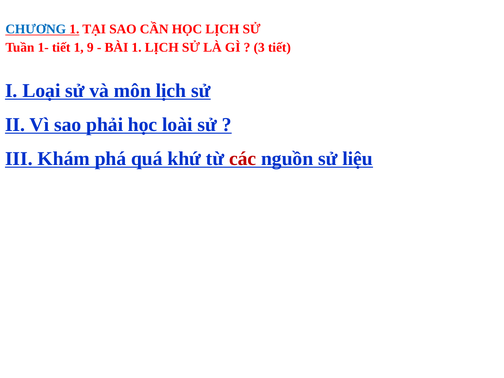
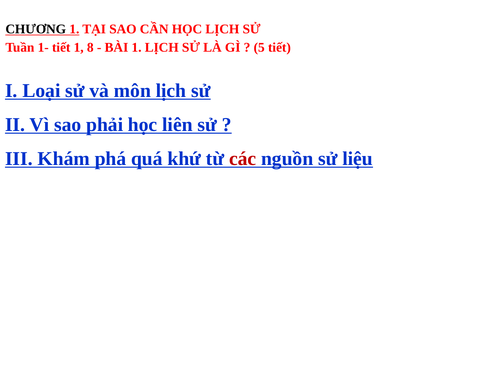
CHƯƠNG colour: blue -> black (36, 29)
9: 9 -> 8 (90, 47)
3: 3 -> 5 (259, 47)
loài: loài -> liên (177, 125)
